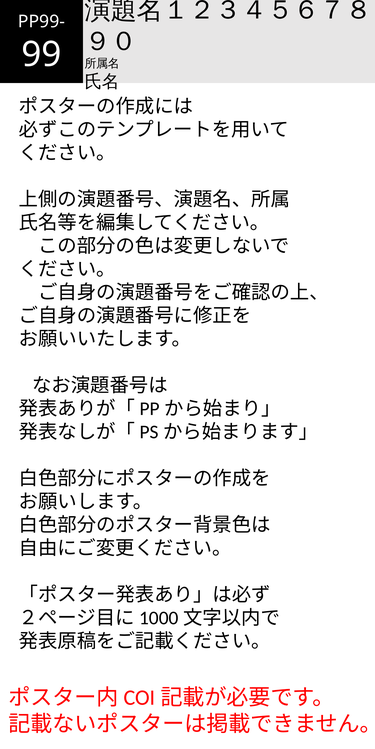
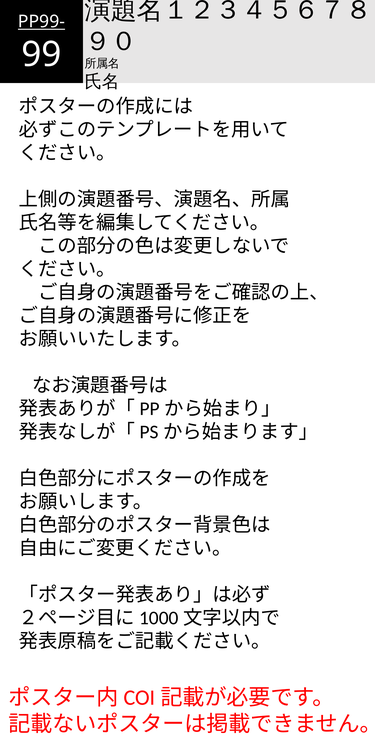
PP99- underline: none -> present (41, 22)
